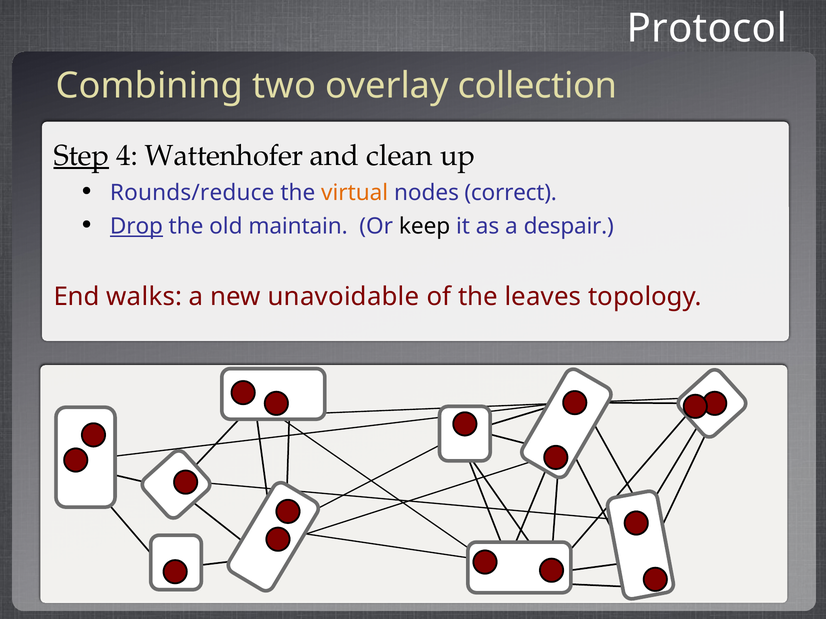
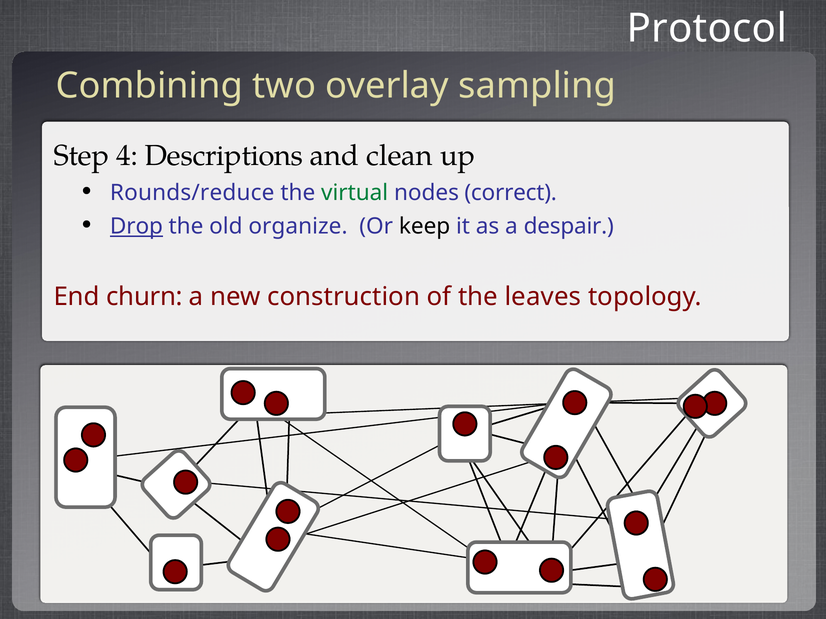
collection: collection -> sampling (537, 86)
Step underline: present -> none (81, 156)
Wattenhofer: Wattenhofer -> Descriptions (224, 156)
virtual colour: orange -> green (355, 193)
maintain: maintain -> organize (298, 227)
walks: walks -> churn (144, 297)
unavoidable: unavoidable -> construction (344, 297)
